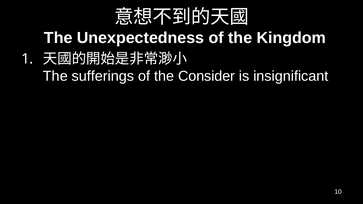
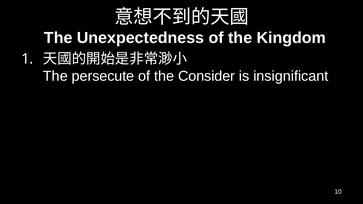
sufferings: sufferings -> persecute (103, 76)
